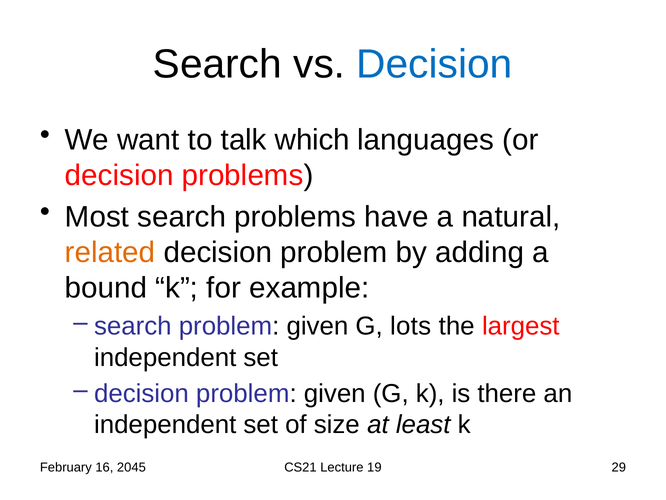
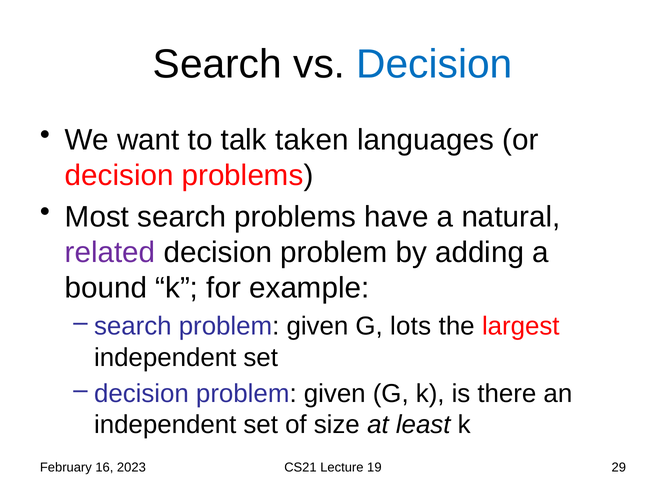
which: which -> taken (312, 140)
related colour: orange -> purple (110, 252)
2045: 2045 -> 2023 (131, 467)
